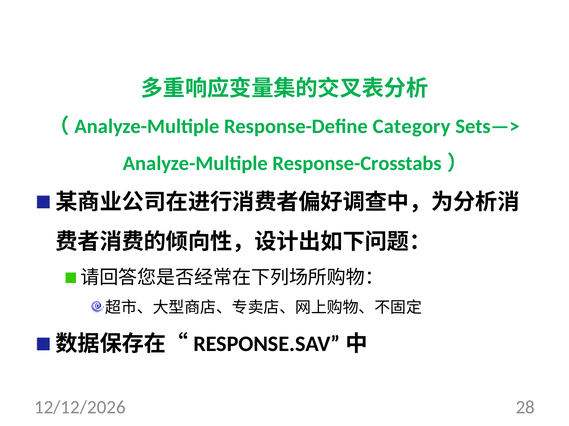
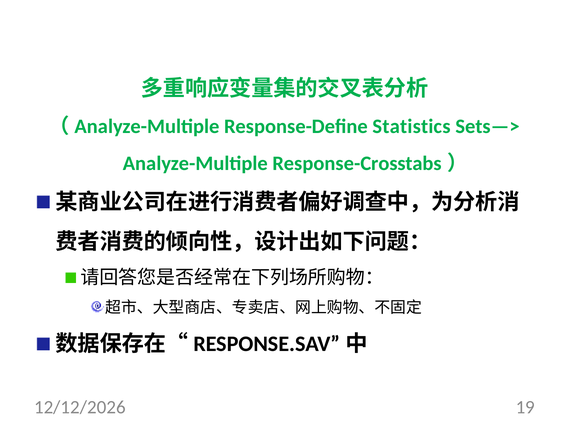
Category: Category -> Statistics (412, 127)
28: 28 -> 19 (525, 408)
